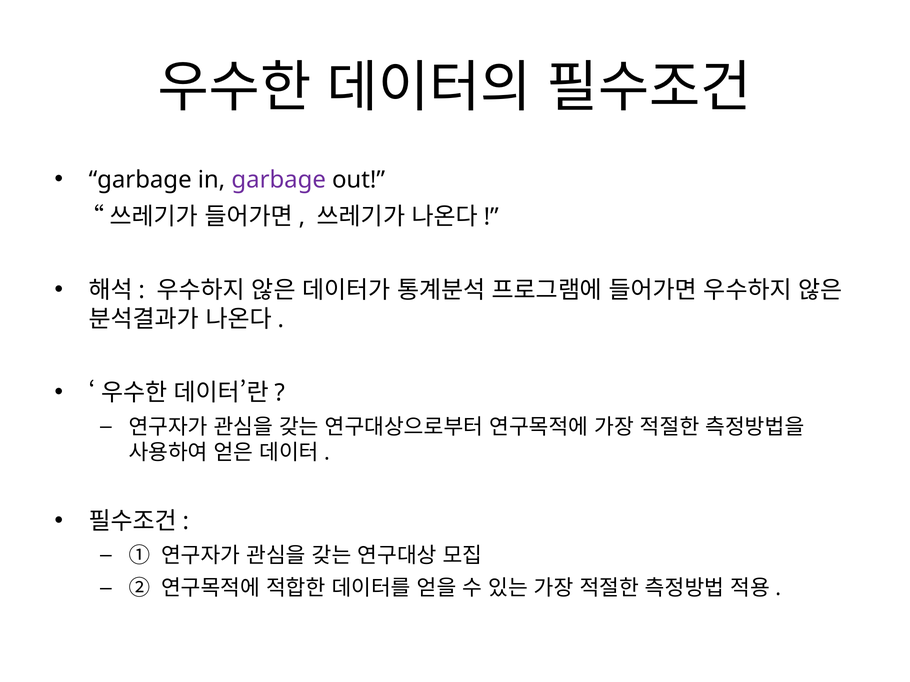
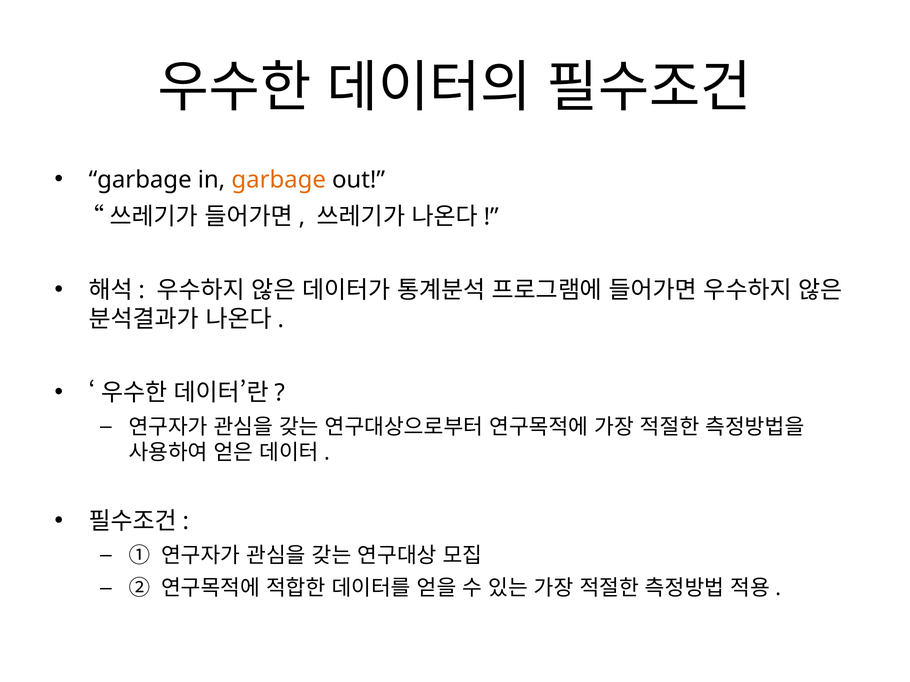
garbage colour: purple -> orange (279, 180)
